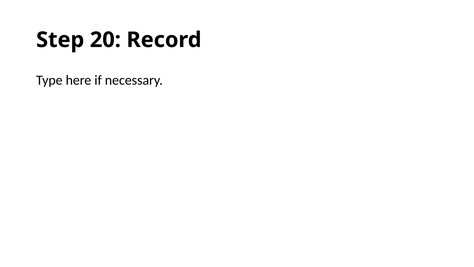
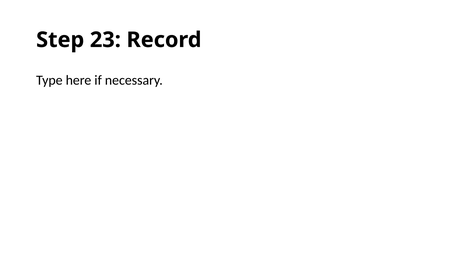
20: 20 -> 23 (105, 40)
